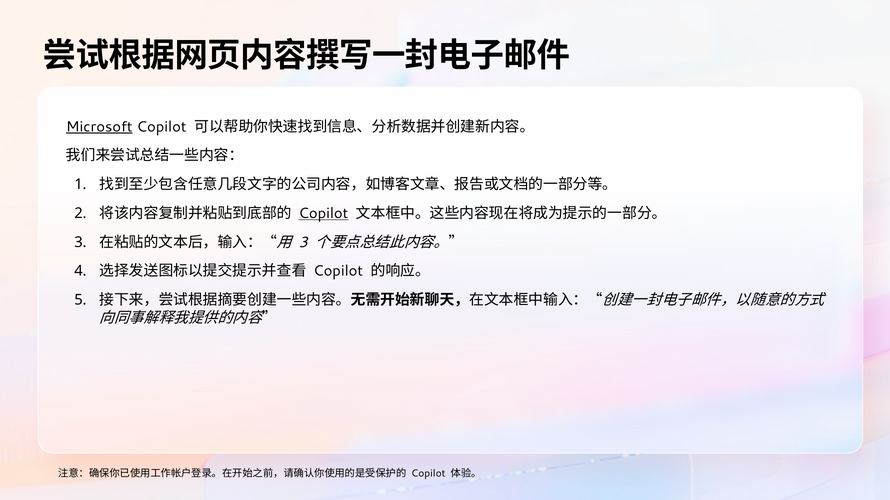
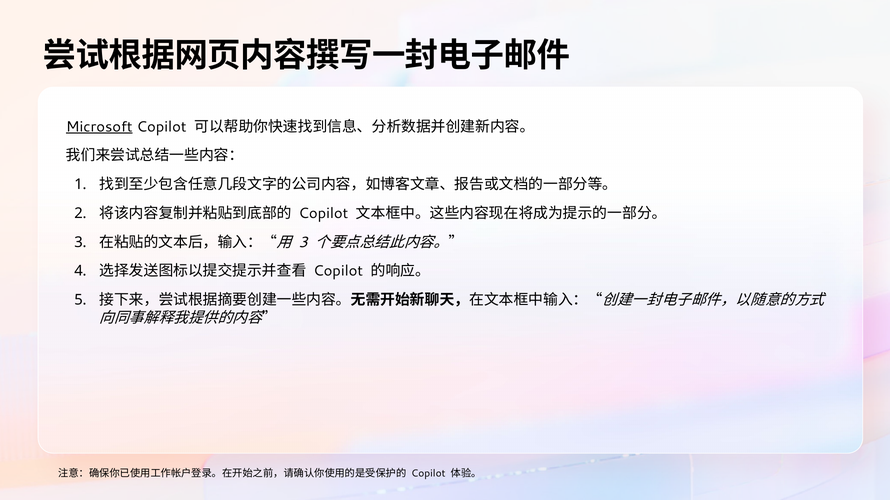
Copilot underline: present -> none (323, 214)
